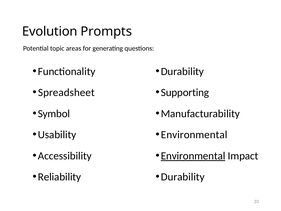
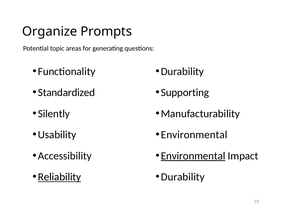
Evolution: Evolution -> Organize (50, 32)
Spreadsheet: Spreadsheet -> Standardized (66, 92)
Symbol: Symbol -> Silently (54, 114)
Reliability underline: none -> present (60, 177)
